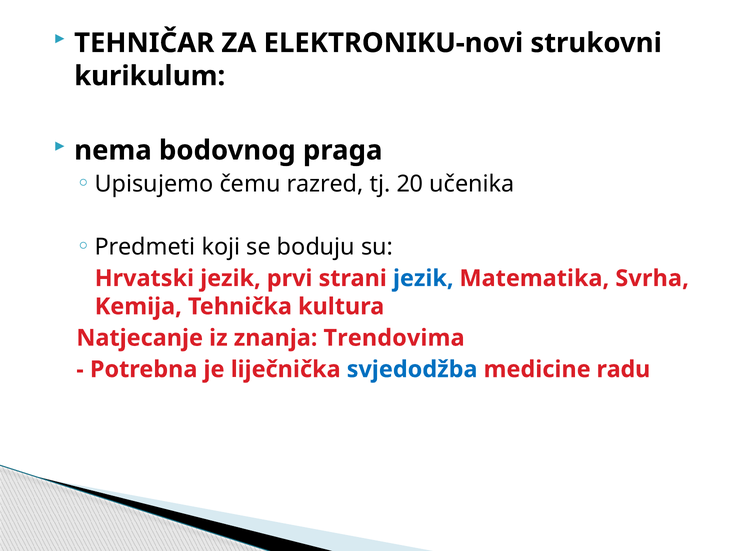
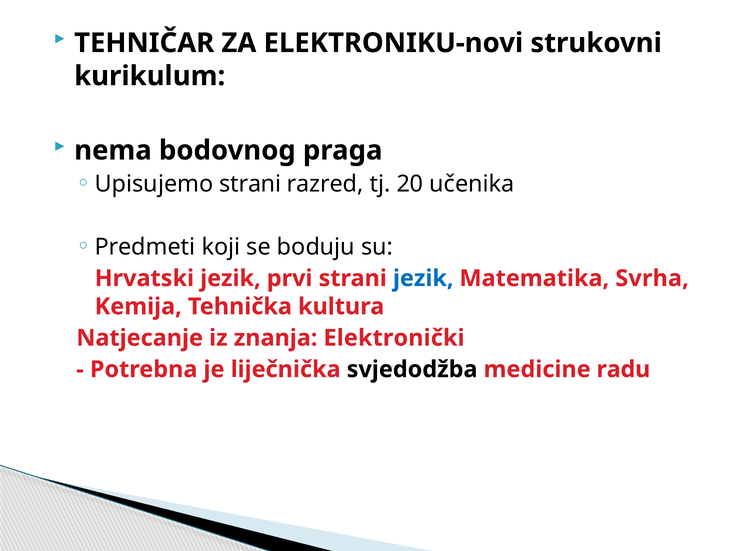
Upisujemo čemu: čemu -> strani (250, 184)
Trendovima: Trendovima -> Elektronički (394, 338)
svjedodžba colour: blue -> black (412, 369)
